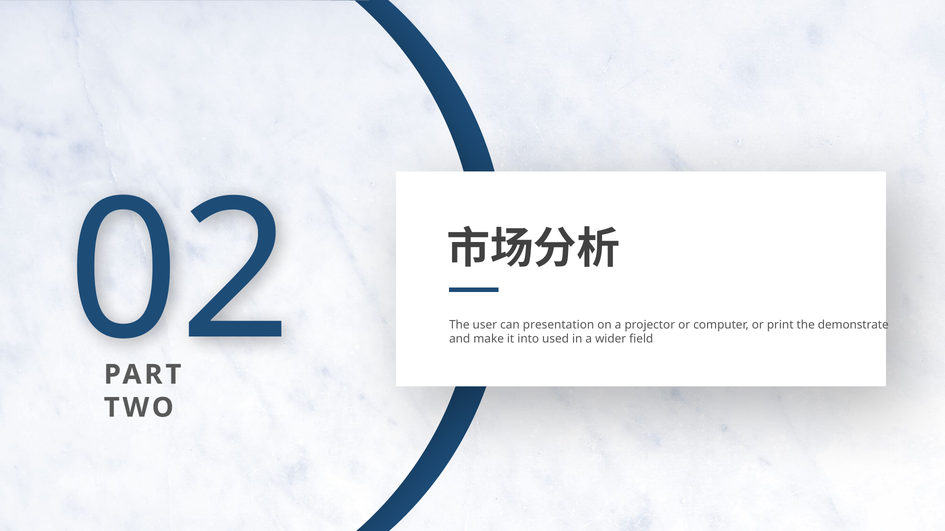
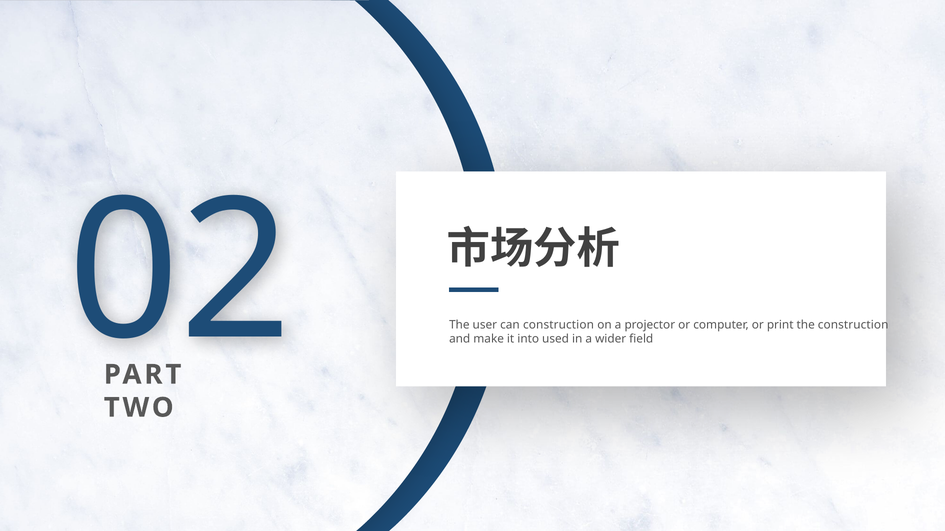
can presentation: presentation -> construction (558, 325)
the demonstrate: demonstrate -> construction (853, 325)
